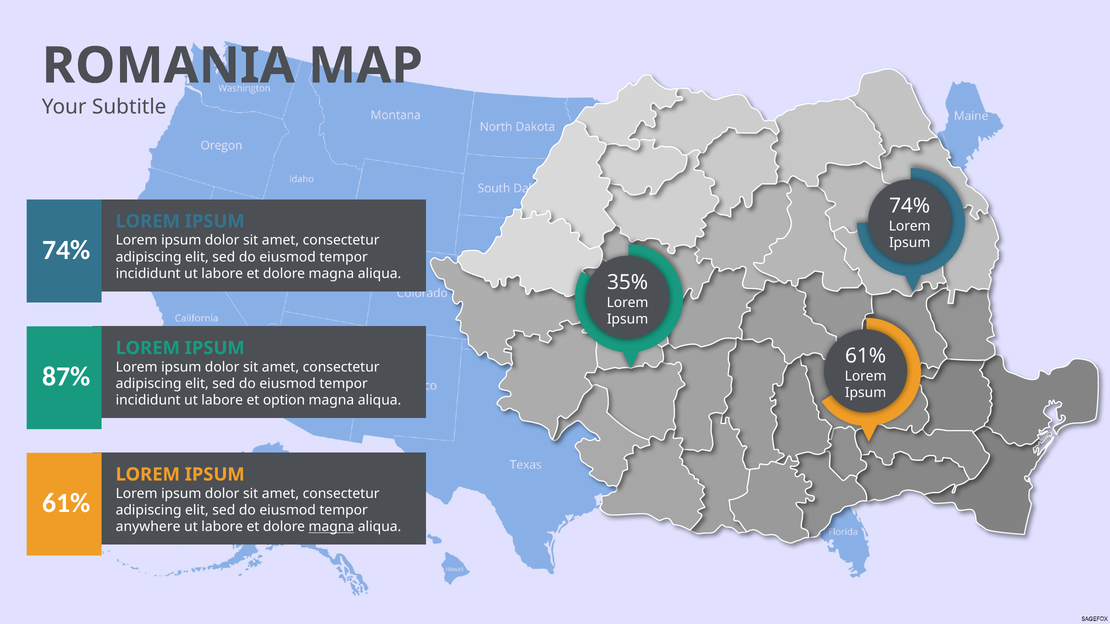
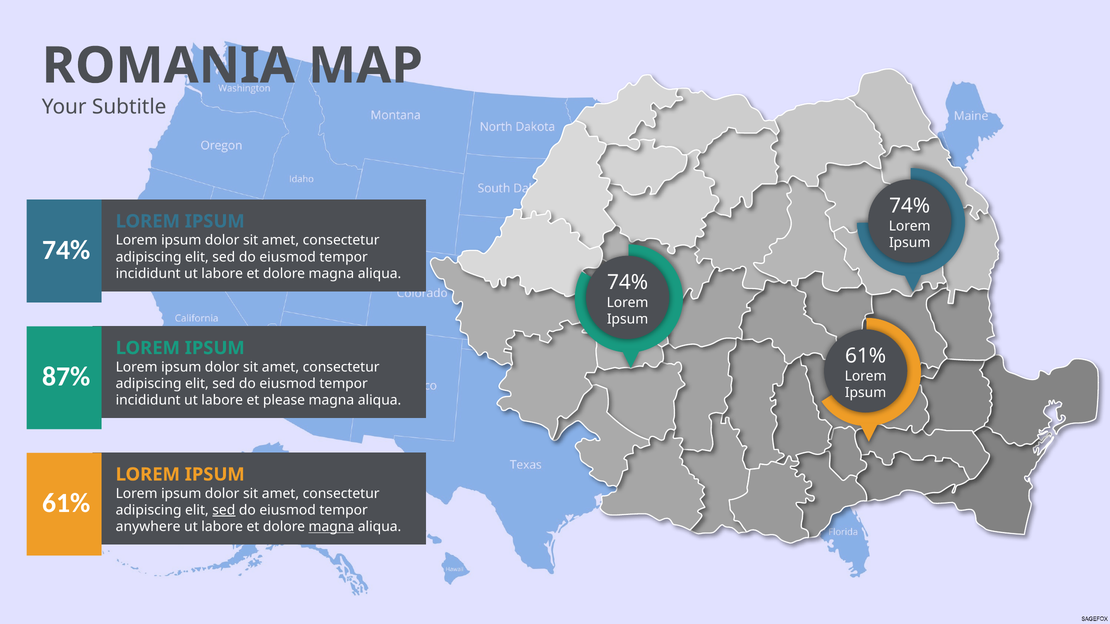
35%: 35% -> 74% (628, 282)
option: option -> please (284, 401)
sed underline: none -> present (224, 510)
